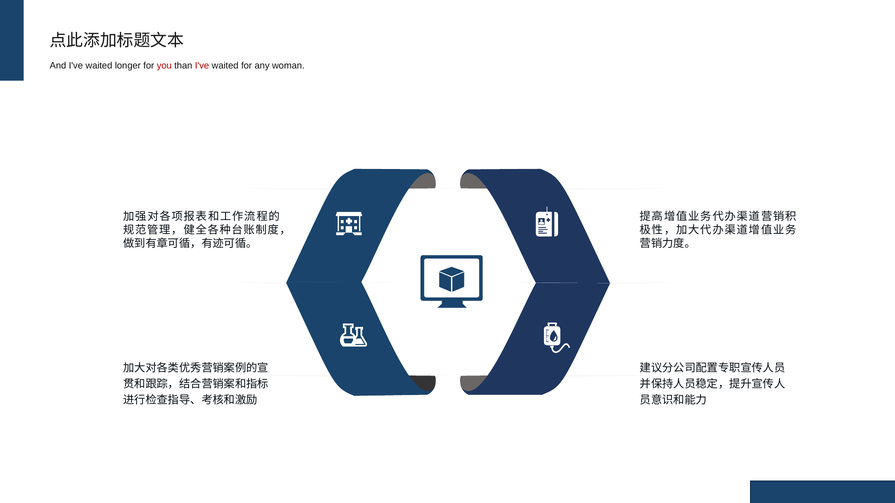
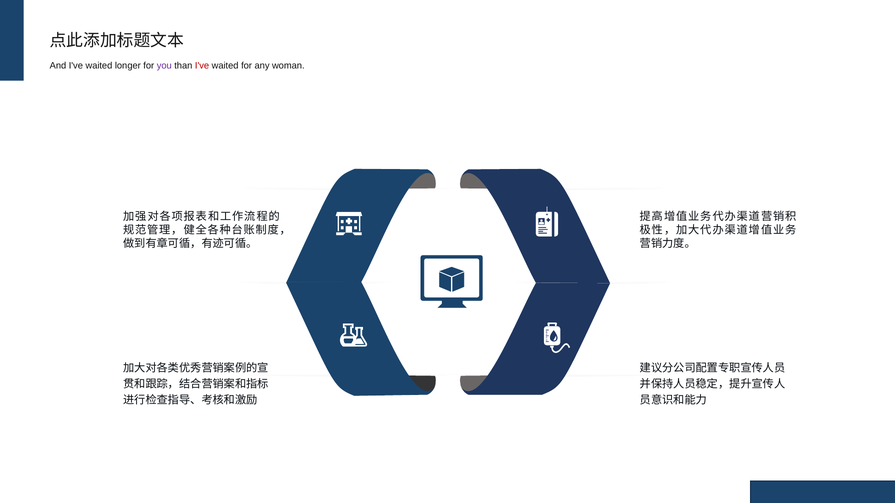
you colour: red -> purple (164, 66)
